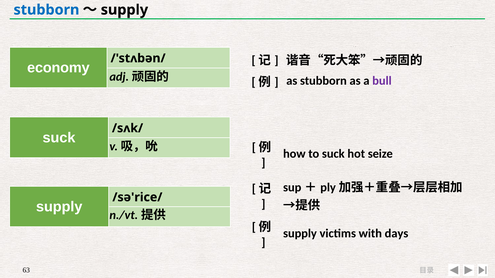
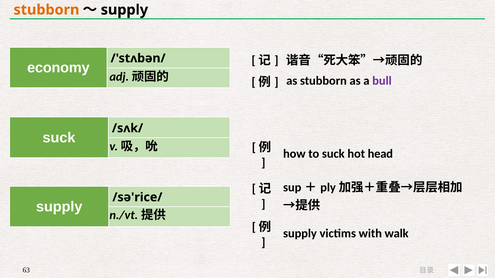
stubborn colour: blue -> orange (46, 10)
seize: seize -> head (380, 154)
days: days -> walk (397, 234)
